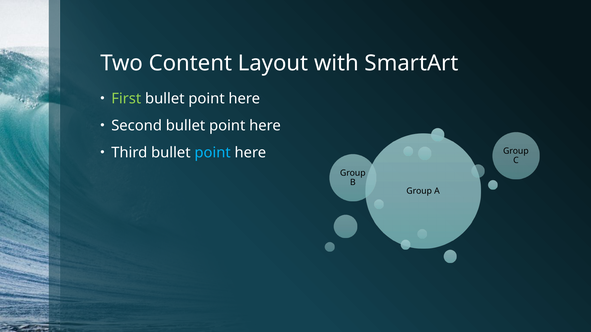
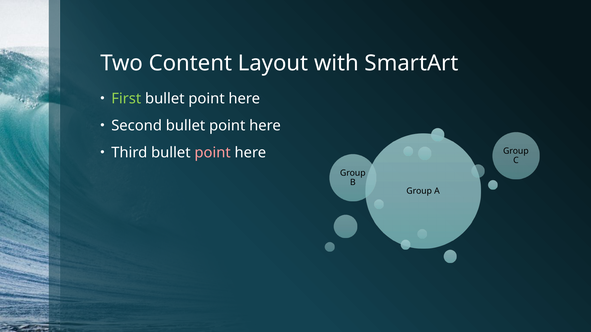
point colour: light blue -> pink (213, 153)
